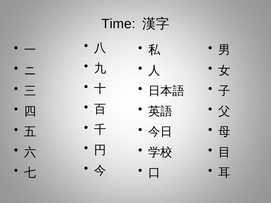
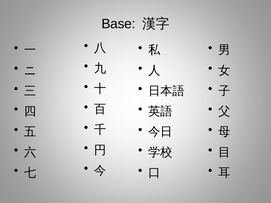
Time: Time -> Base (118, 24)
